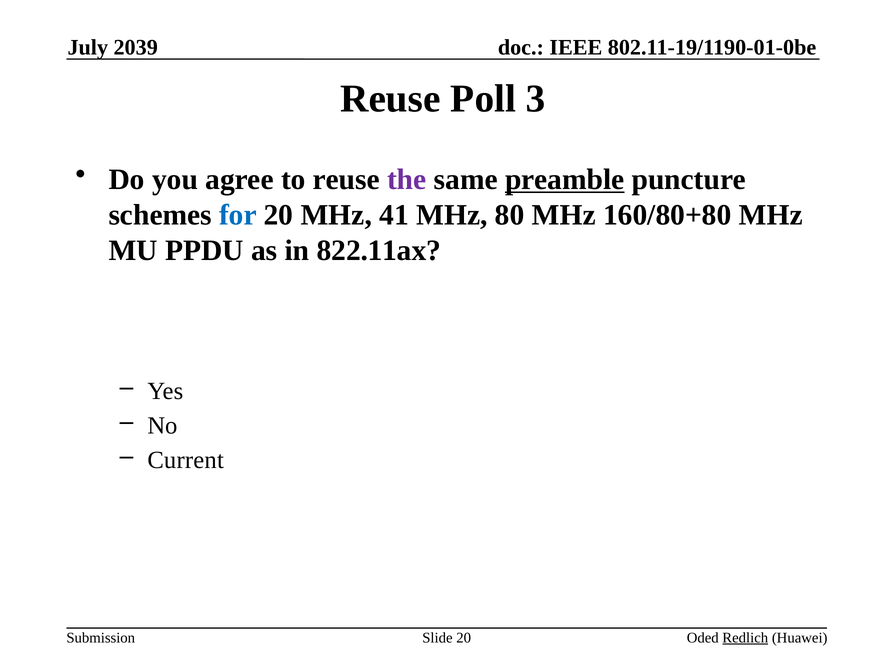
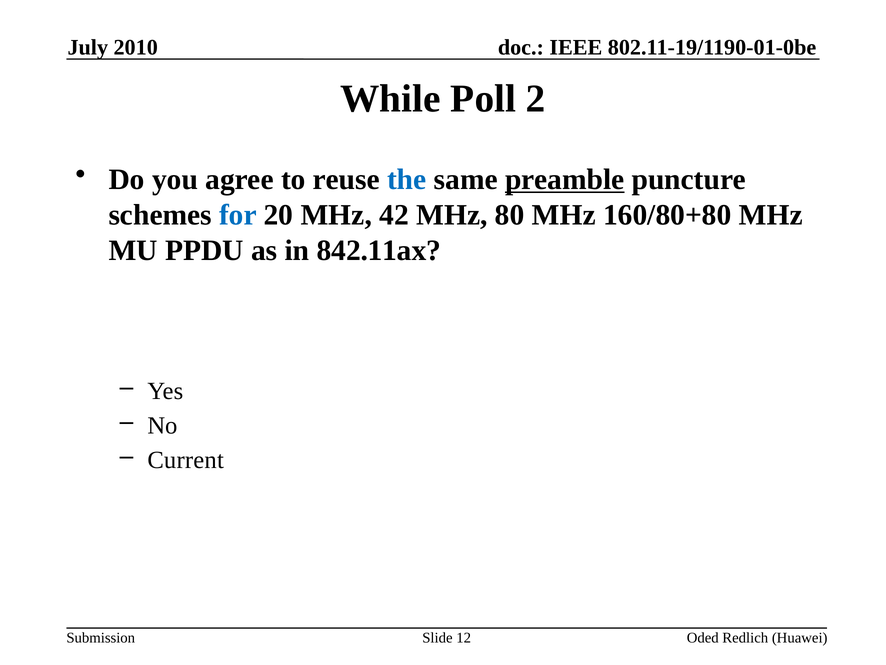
2039: 2039 -> 2010 (136, 47)
Reuse: Reuse -> While (390, 99)
3: 3 -> 2 (536, 99)
the colour: purple -> blue (407, 179)
41: 41 -> 42 (394, 215)
822.11ax: 822.11ax -> 842.11ax (379, 250)
Slide 20: 20 -> 12 (464, 637)
Redlich underline: present -> none (745, 637)
